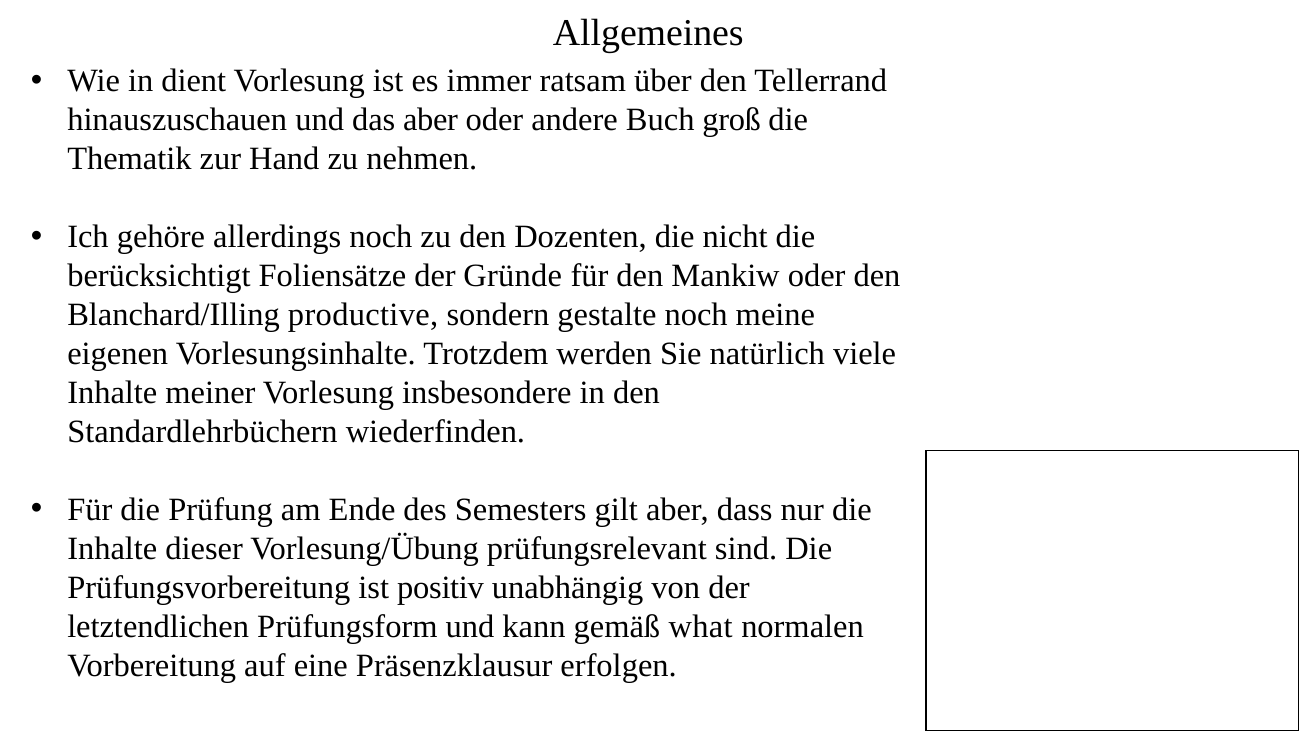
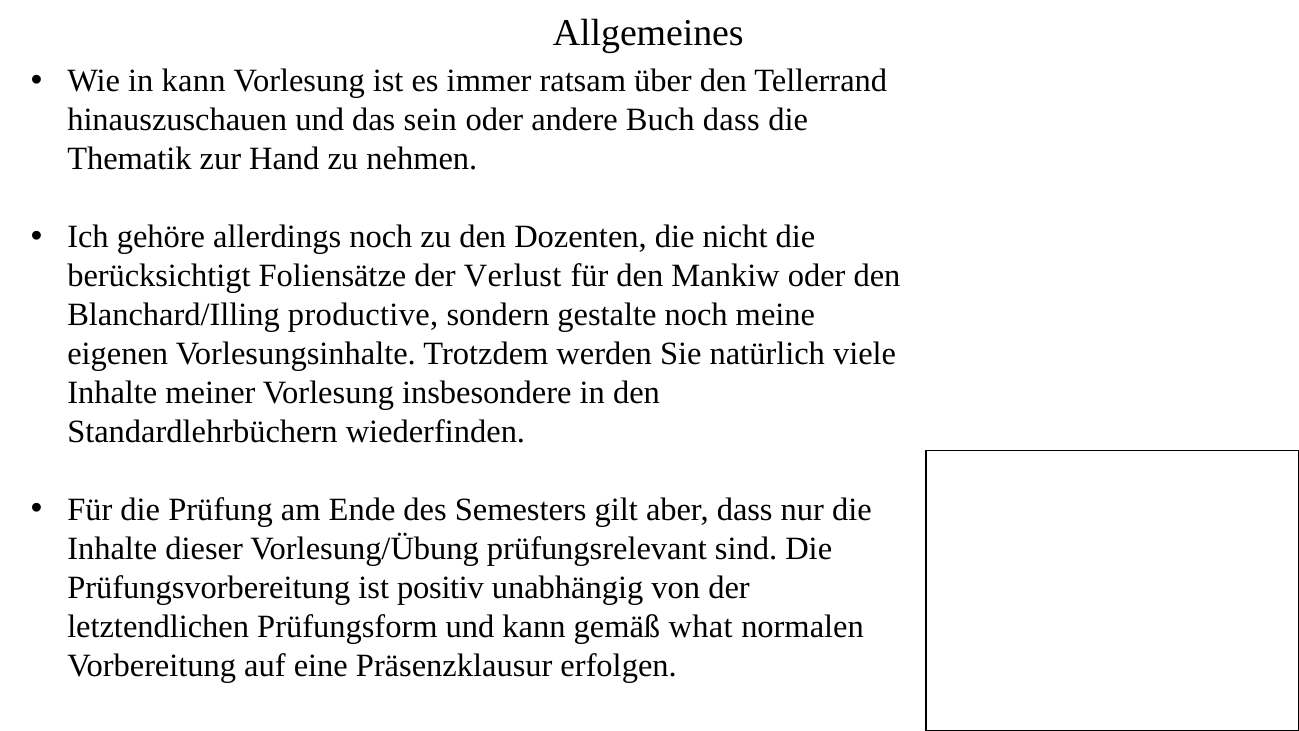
in dient: dient -> kann (194, 81)
das aber: aber -> sein (430, 120)
Buch groß: groß -> dass (731, 120)
Gründe: Gründe -> Verlust (513, 276)
